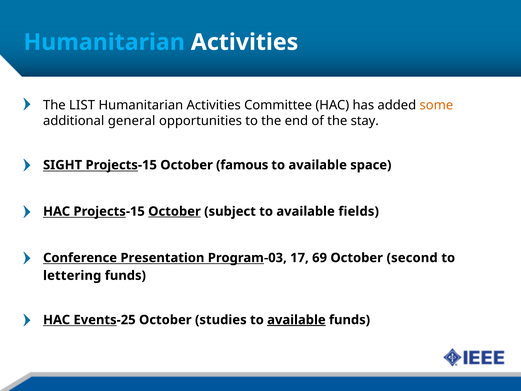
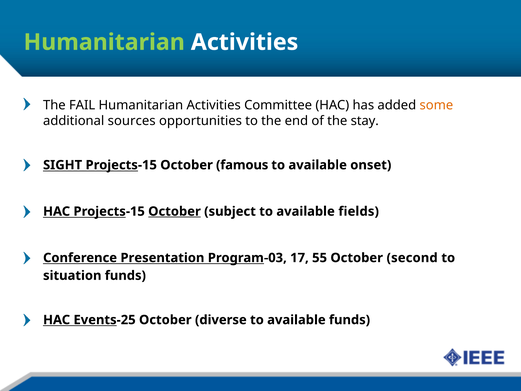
Humanitarian colour: light blue -> light green (104, 42)
LIST: LIST -> FAIL (82, 105)
general: general -> sources (132, 121)
space: space -> onset (371, 165)
69: 69 -> 55 (320, 258)
lettering: lettering -> situation (72, 275)
studies: studies -> diverse (221, 320)
available underline: present -> none (296, 320)
